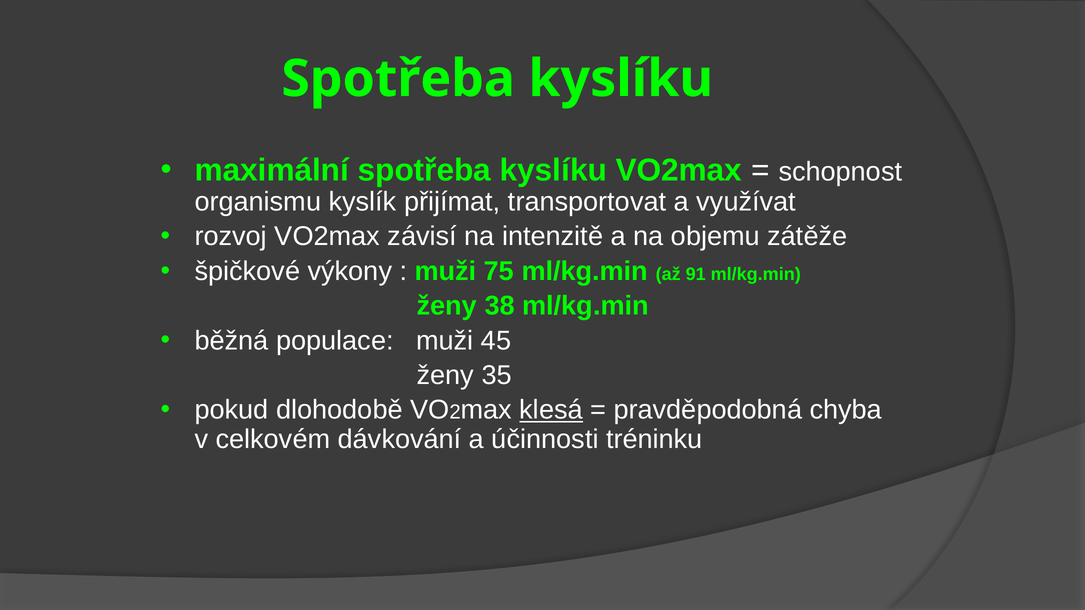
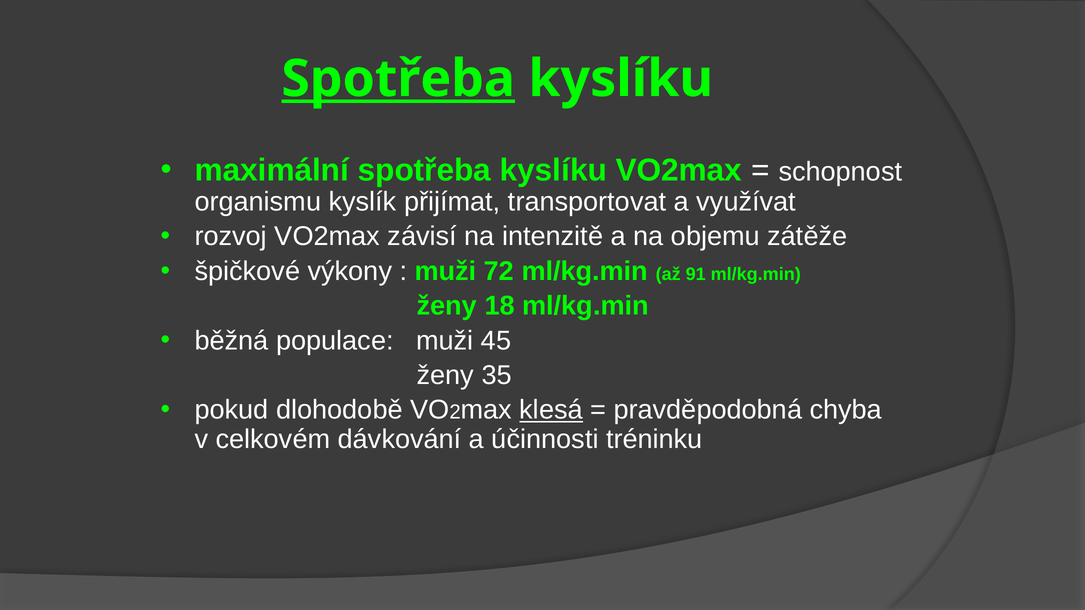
Spotřeba underline: none -> present (398, 79)
75: 75 -> 72 (499, 271)
38: 38 -> 18 (500, 306)
